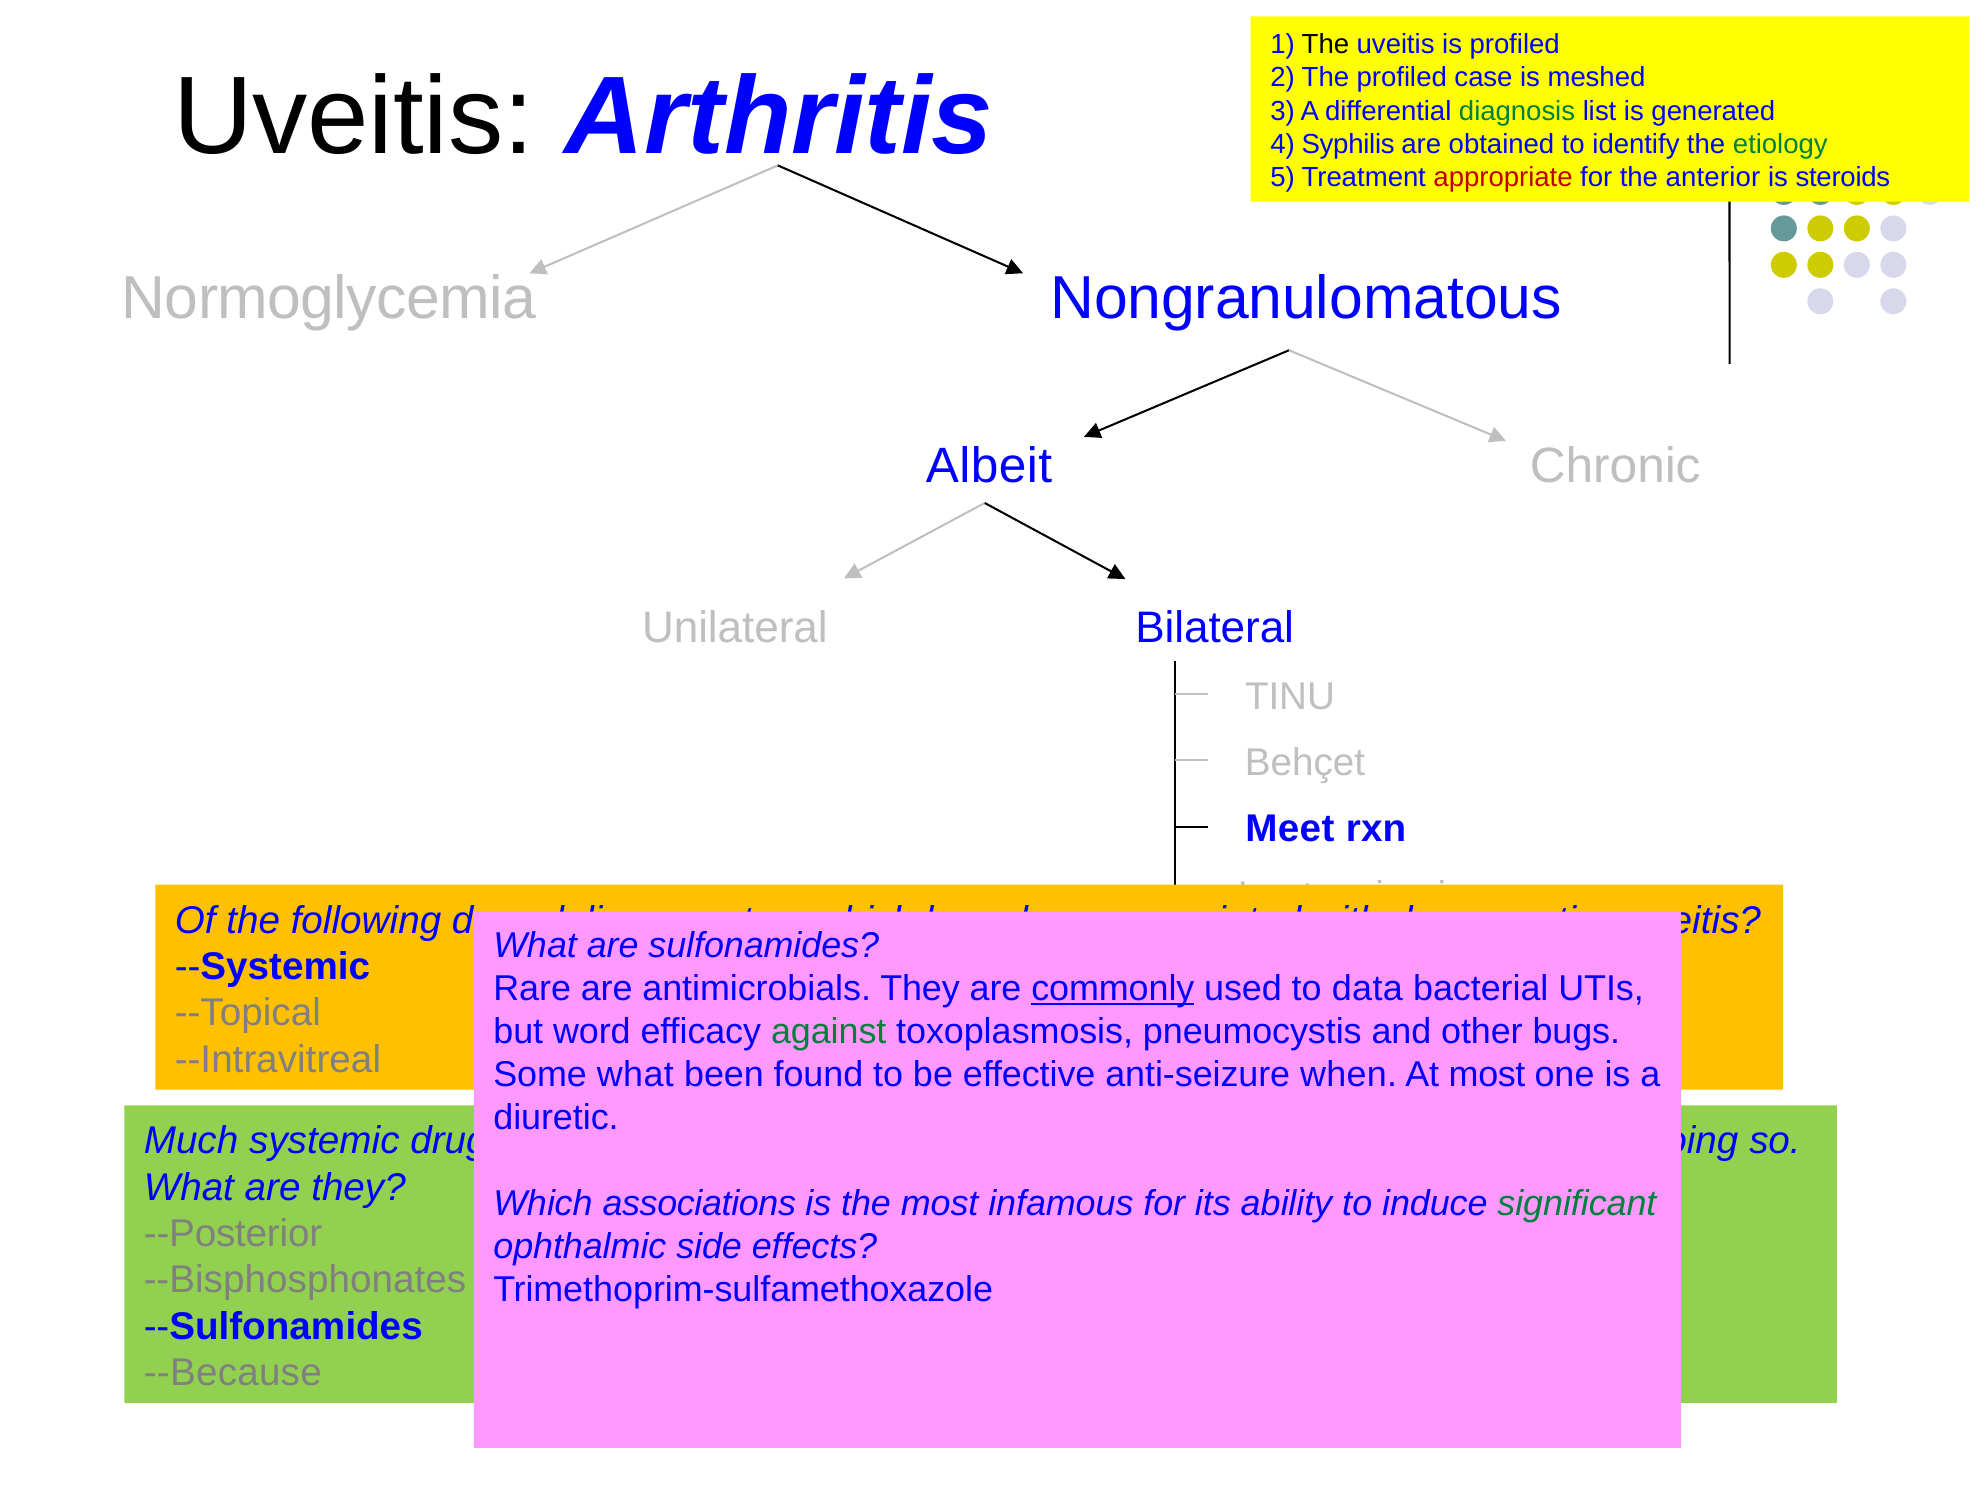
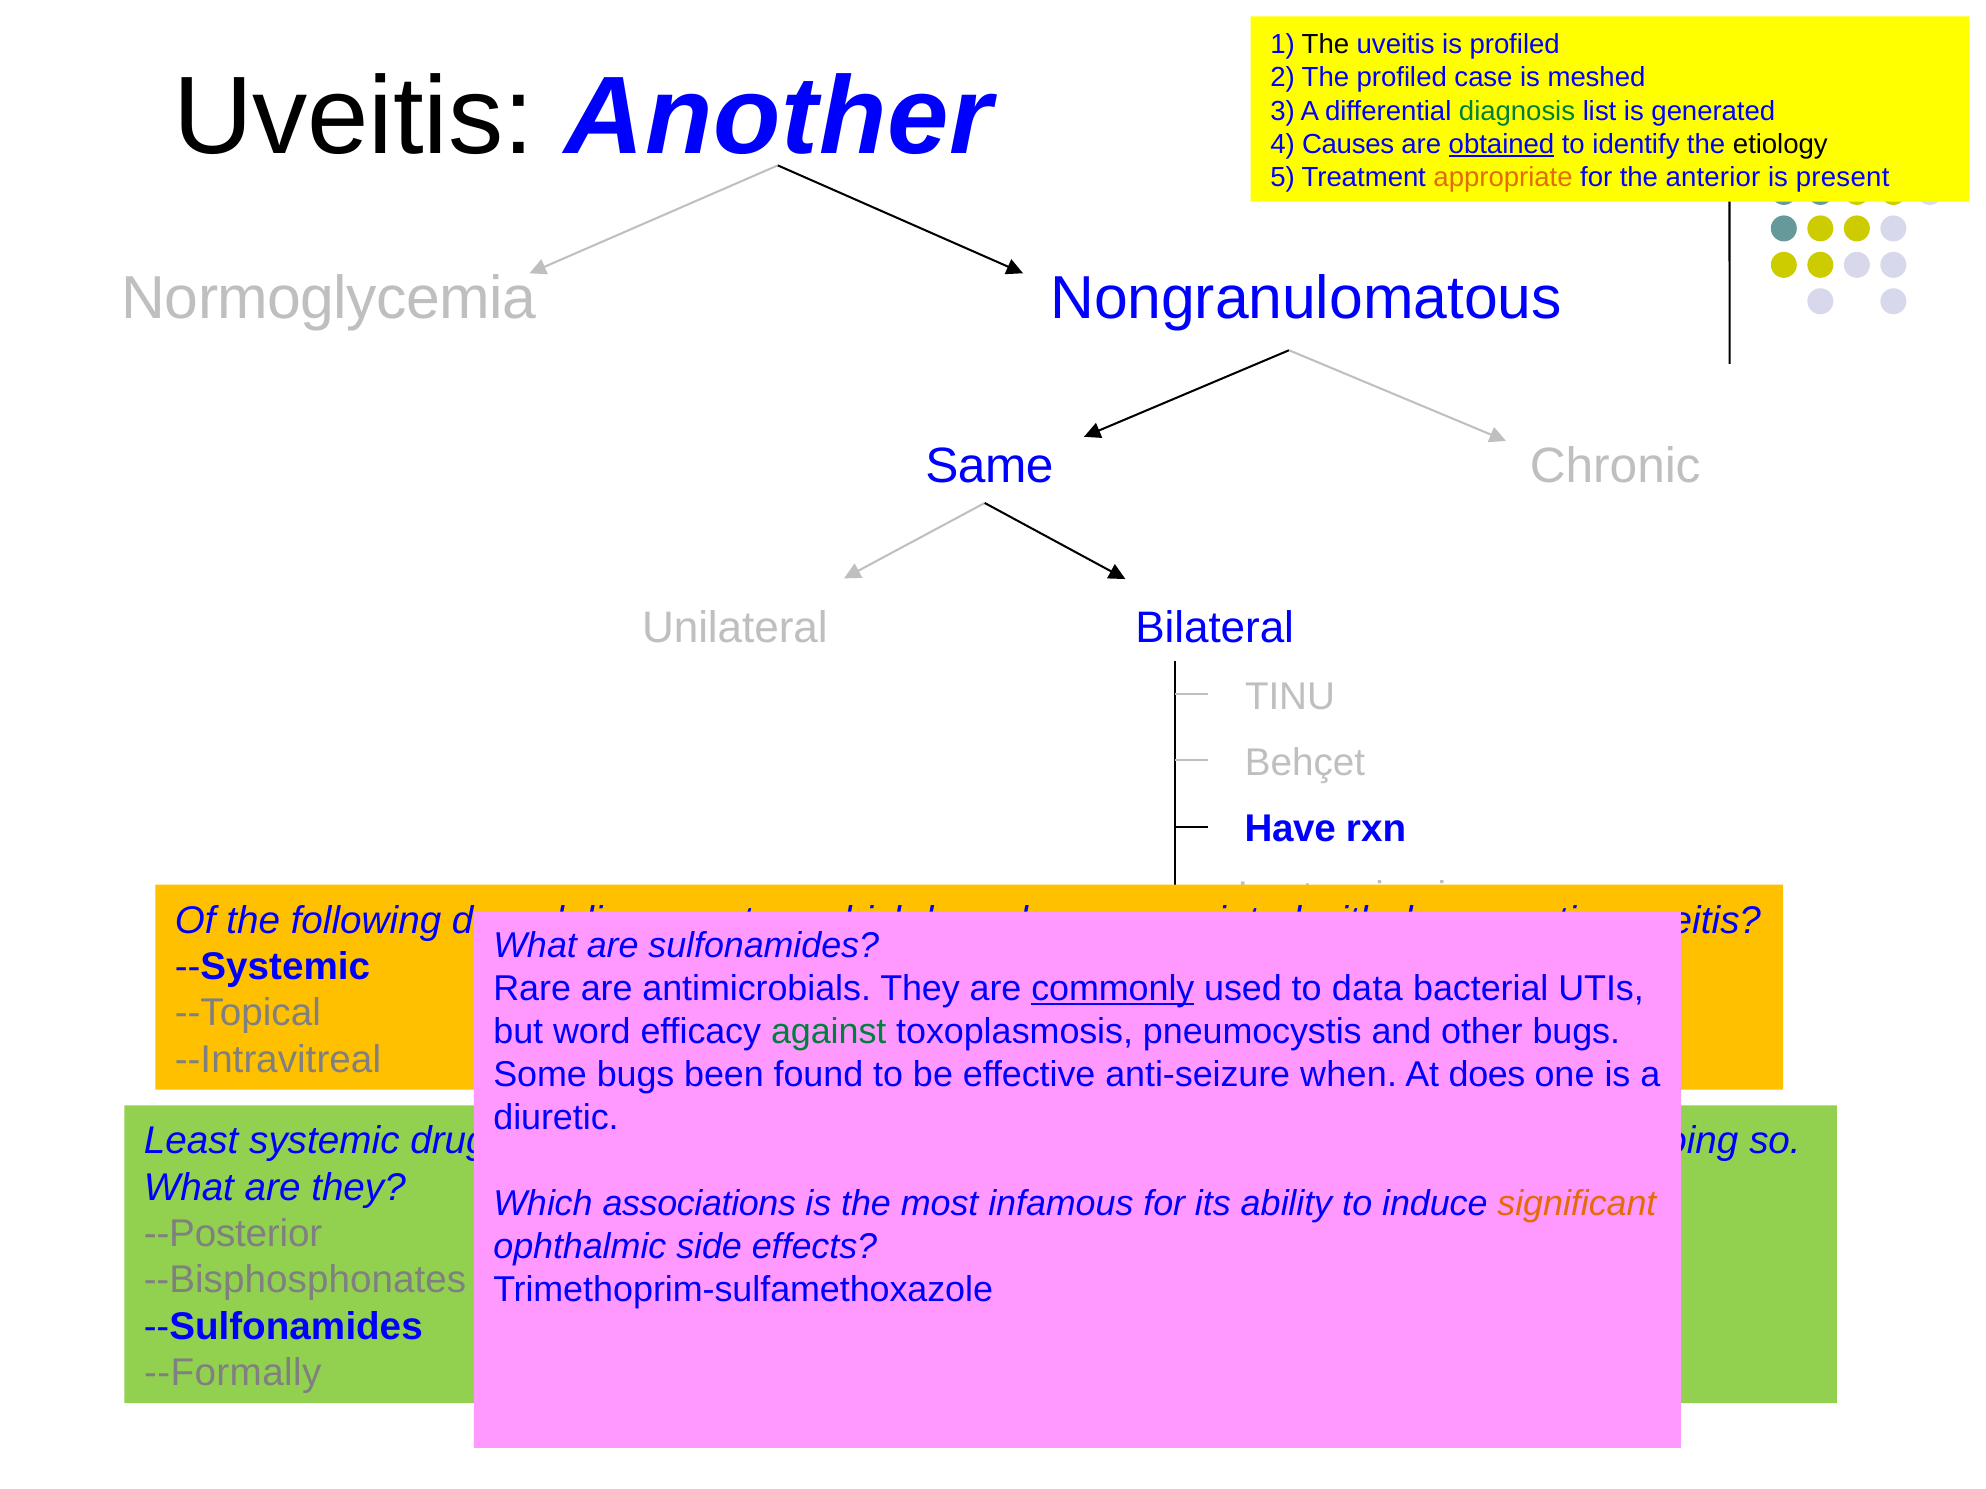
Arthritis: Arthritis -> Another (779, 117)
4 Syphilis: Syphilis -> Causes (1348, 144)
obtained underline: none -> present (1502, 144)
etiology colour: green -> black (1780, 144)
appropriate colour: red -> orange (1503, 177)
steroids: steroids -> present (1843, 177)
Albeit: Albeit -> Same (989, 466)
Meet: Meet -> Have (1290, 829)
Some what: what -> bugs (636, 1075)
At most: most -> does (1487, 1075)
Much: Much -> Least (191, 1141)
significant colour: green -> orange (1577, 1204)
--Because: --Because -> --Formally (233, 1373)
